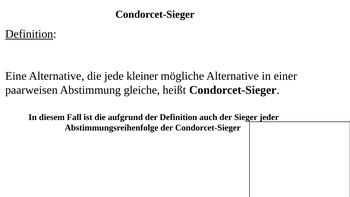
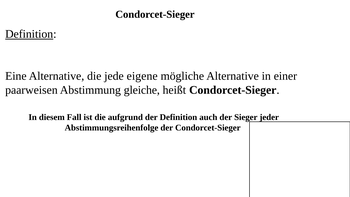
kleiner: kleiner -> eigene (142, 76)
